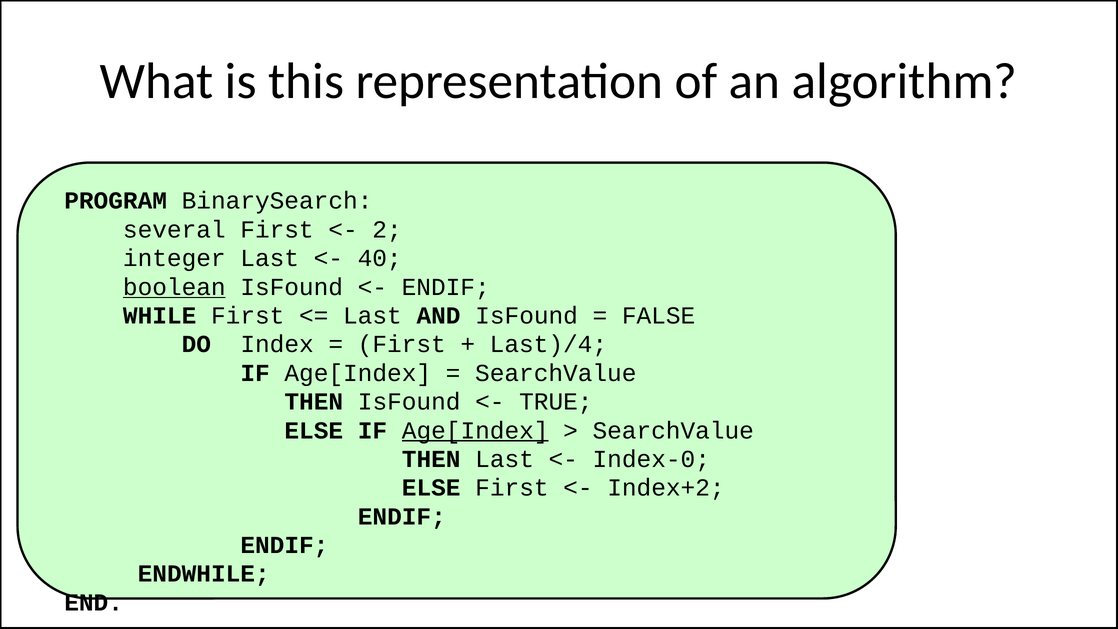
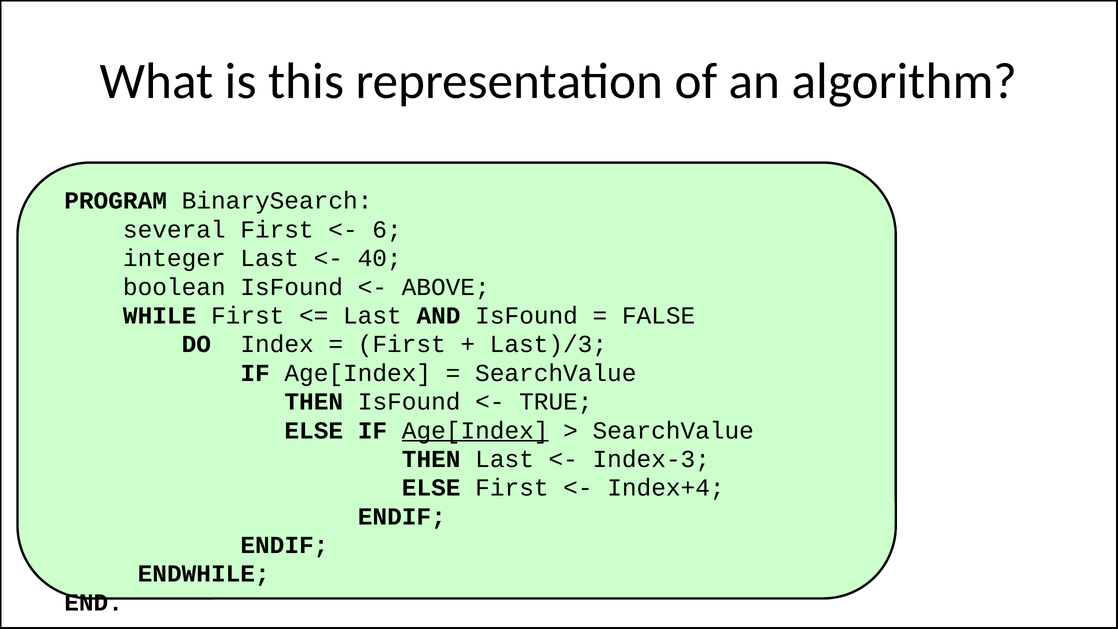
2: 2 -> 6 (387, 230)
boolean underline: present -> none (174, 287)
ENDIF: ENDIF -> ABOVE (446, 287)
Last)/4: Last)/4 -> Last)/3 (548, 344)
Index-0: Index-0 -> Index-3 (651, 459)
Index+2: Index+2 -> Index+4 (666, 488)
